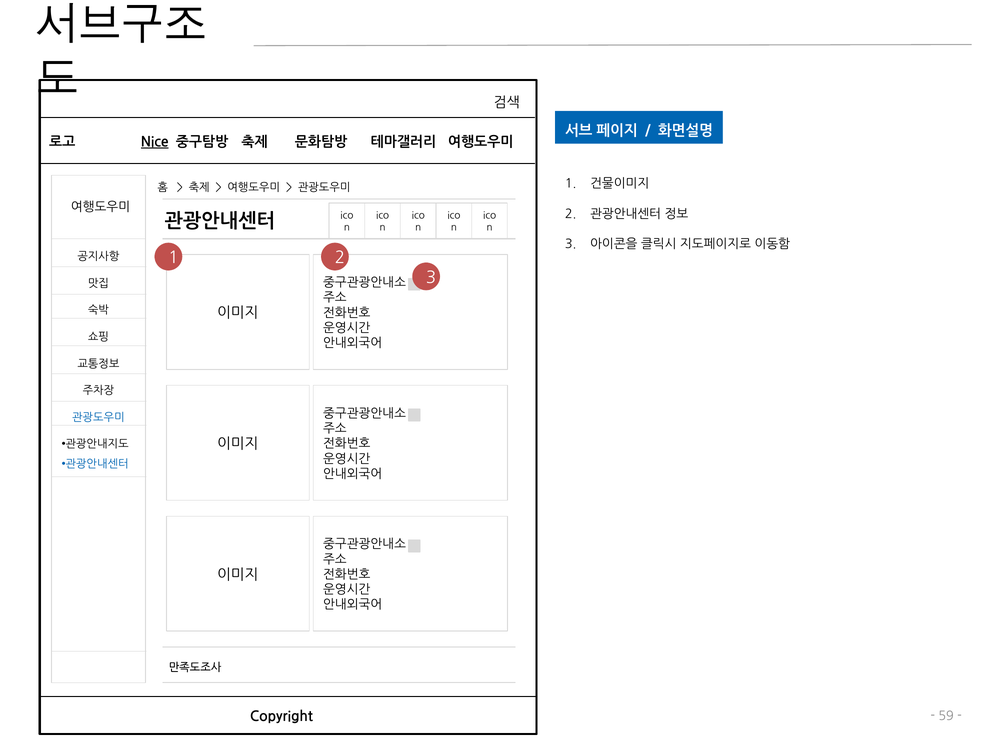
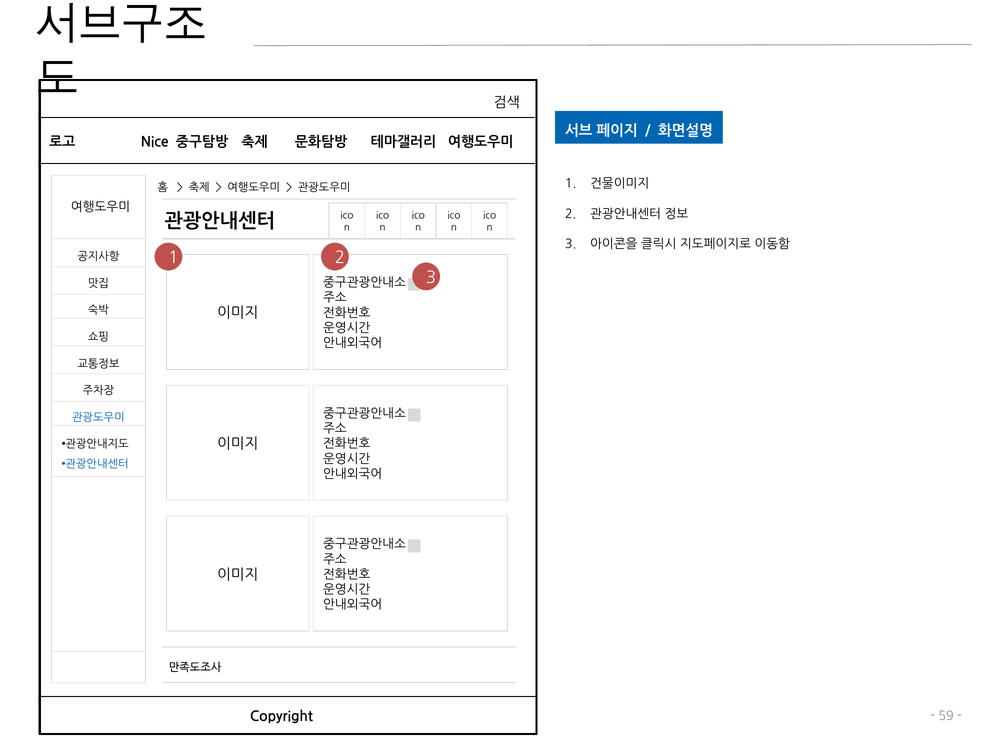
Nice underline: present -> none (155, 142)
